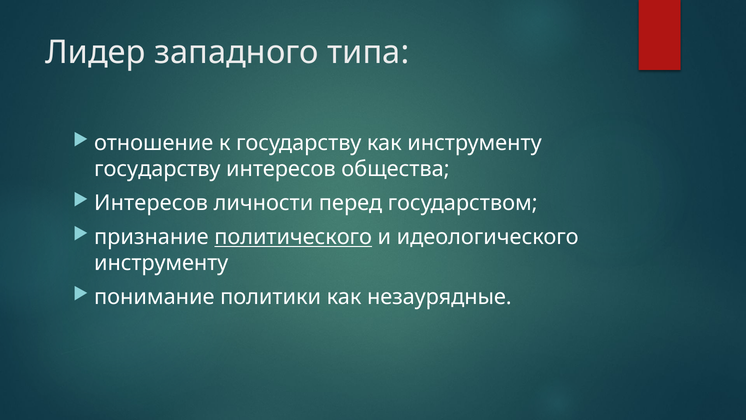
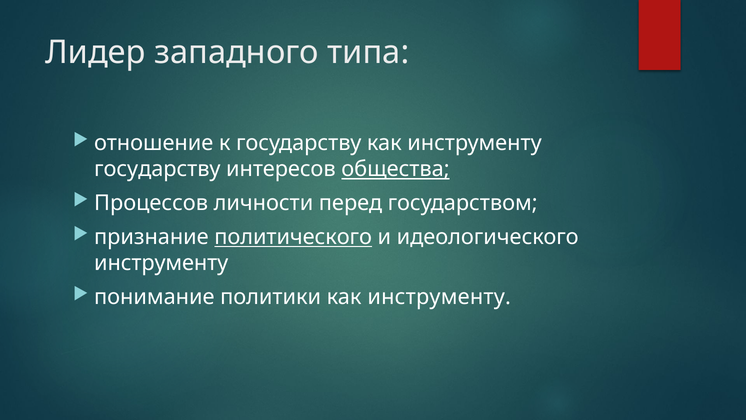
общества underline: none -> present (395, 169)
Интересов: Интересов -> Процессов (151, 203)
политики как незаурядные: незаурядные -> инструменту (439, 297)
